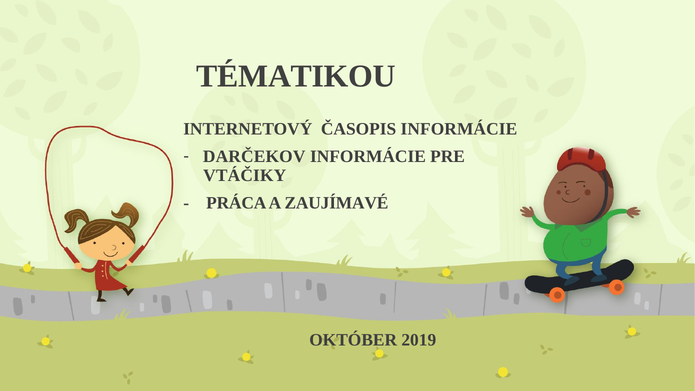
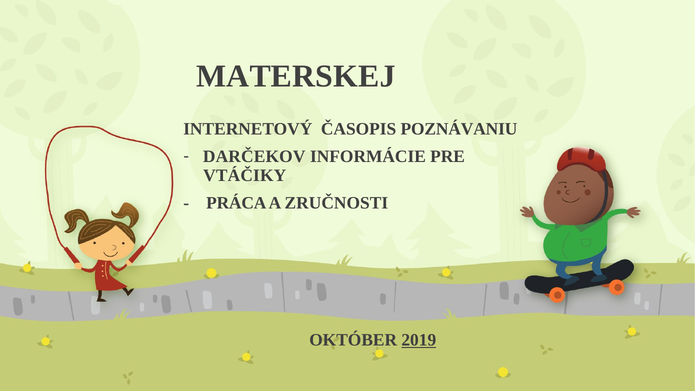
TÉMATIKOU: TÉMATIKOU -> MATERSKEJ (296, 76)
ČASOPIS INFORMÁCIE: INFORMÁCIE -> POZNÁVANIU (459, 129)
ZAUJÍMAVÉ: ZAUJÍMAVÉ -> ZRUČNOSTI (336, 203)
2019 underline: none -> present (419, 340)
